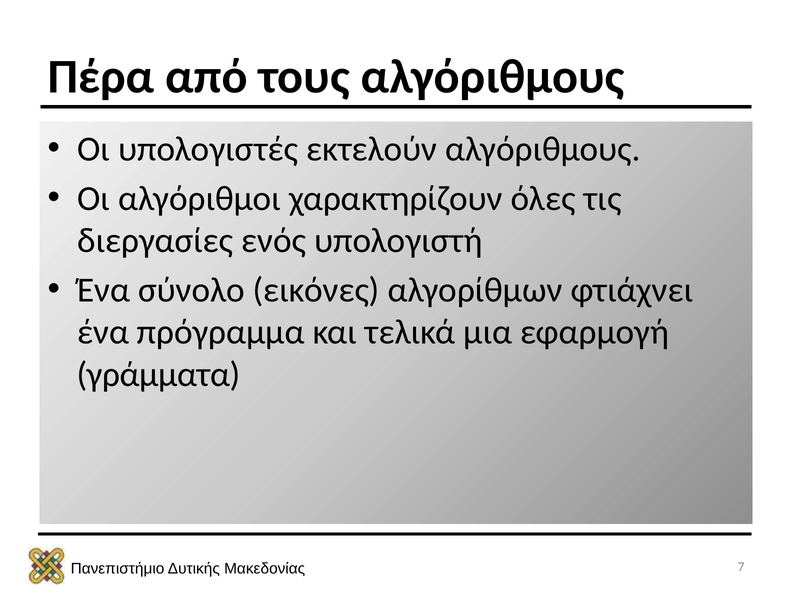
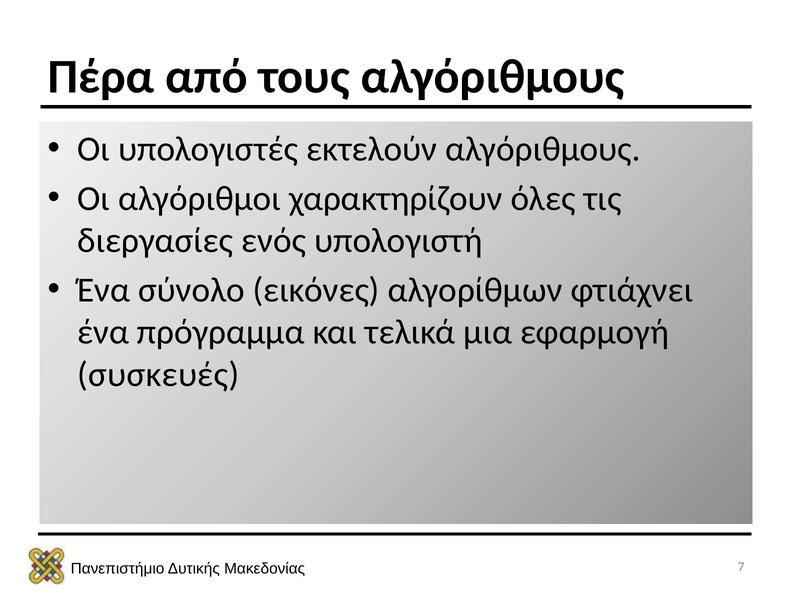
γράμματα: γράμματα -> συσκευές (158, 374)
